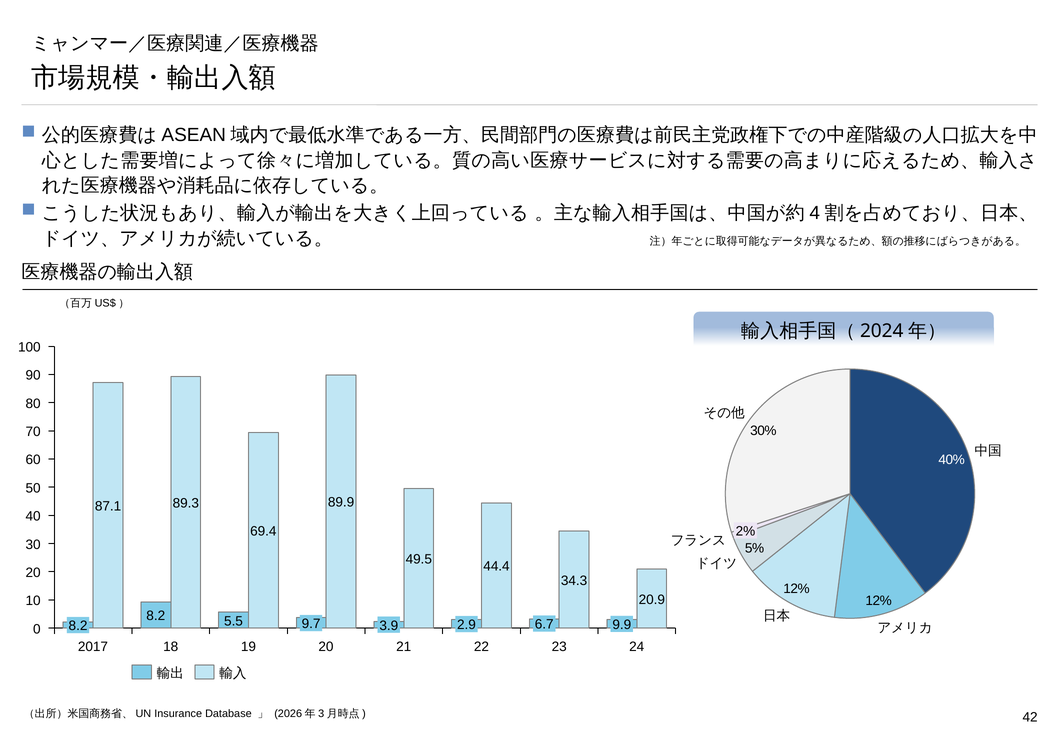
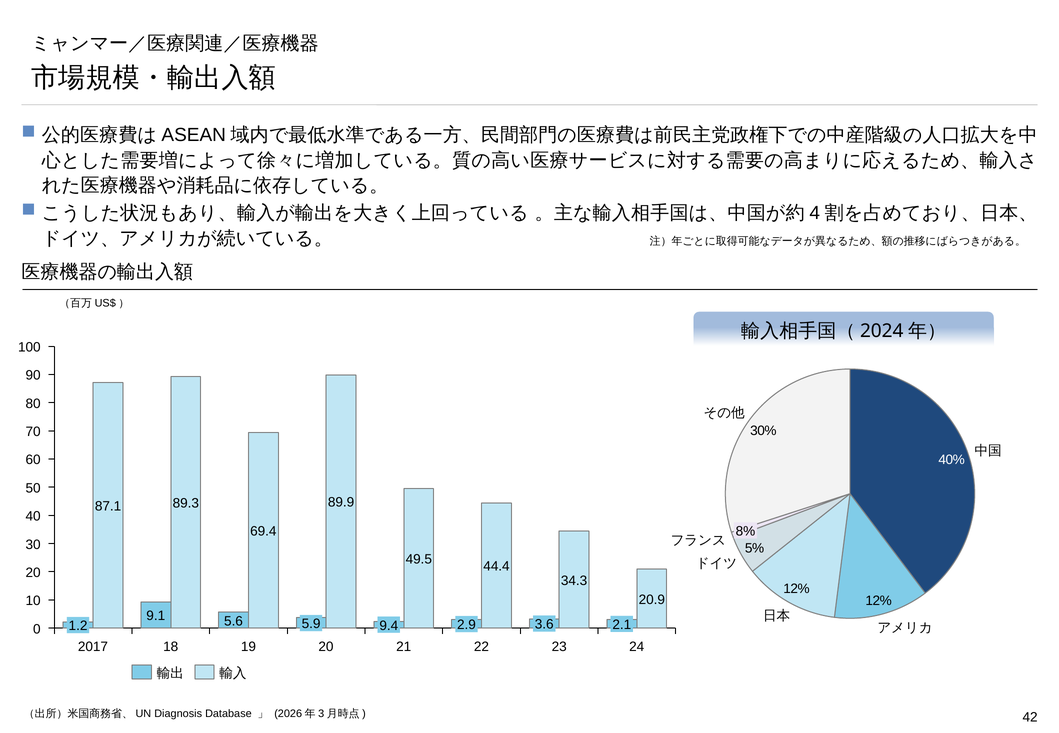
2%: 2% -> 8% (745, 531)
8.2: 8.2 -> 9.1 (156, 616)
5.5: 5.5 -> 5.6 (234, 621)
9.7: 9.7 -> 5.9 (311, 624)
6.7: 6.7 -> 3.6 (544, 625)
9.9: 9.9 -> 2.1 (622, 625)
3.9: 3.9 -> 9.4 (389, 626)
0 8.2: 8.2 -> 1.2 (78, 626)
Insurance: Insurance -> Diagnosis (178, 714)
